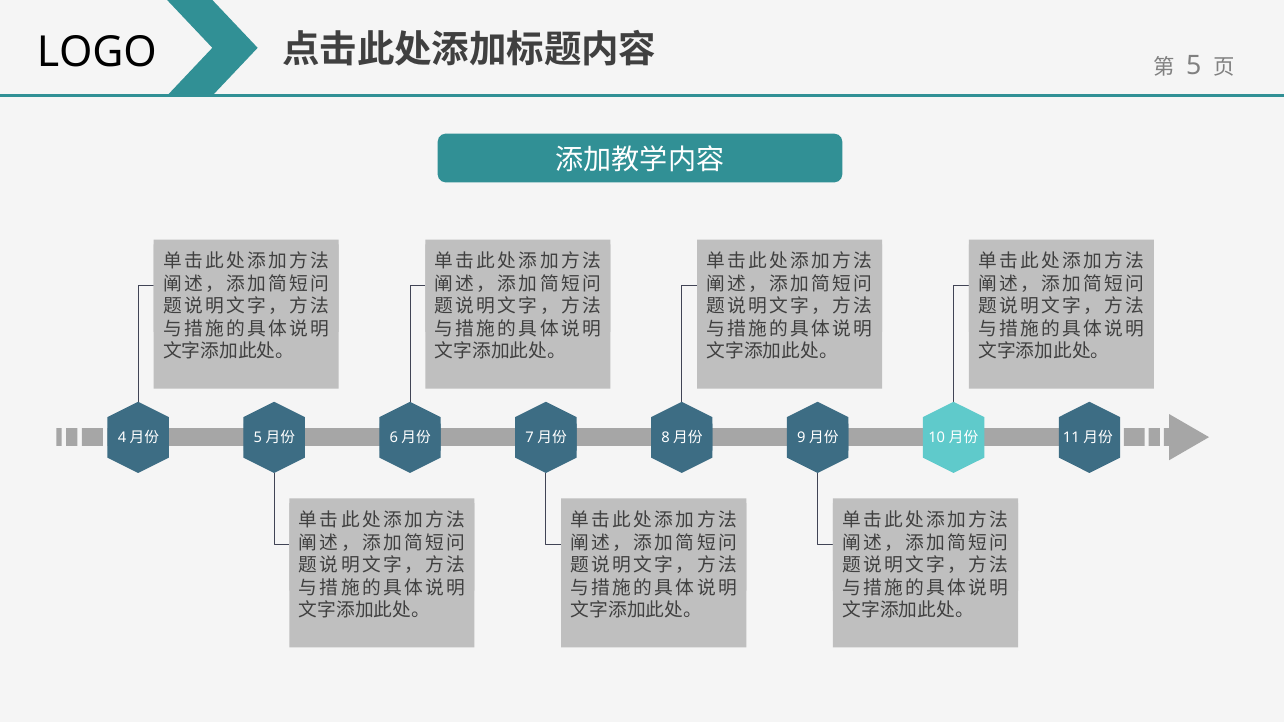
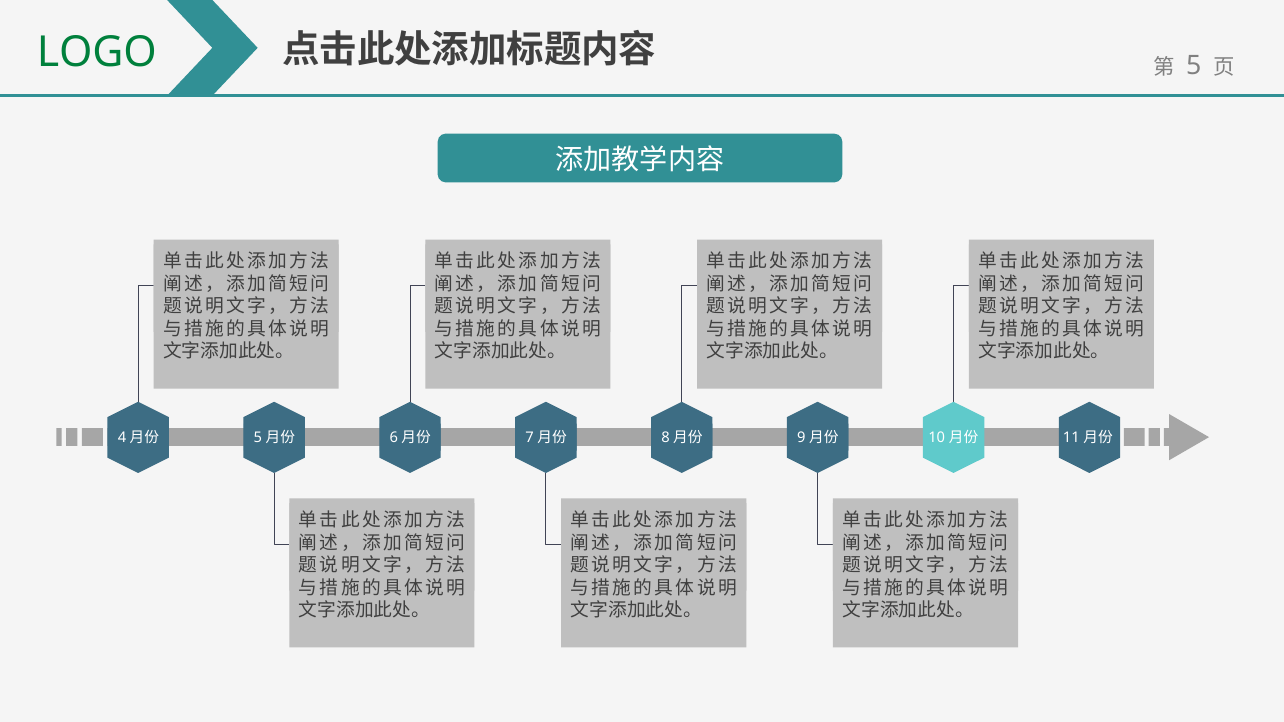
LOGO colour: black -> green (97, 52)
